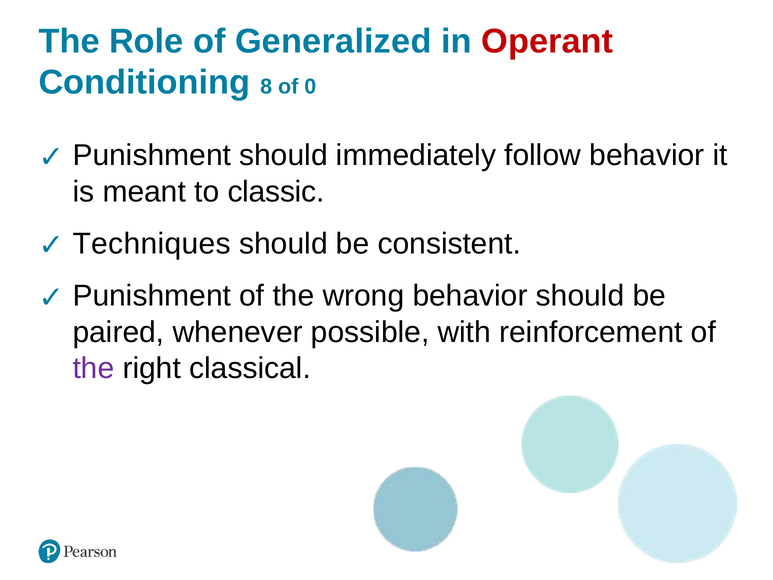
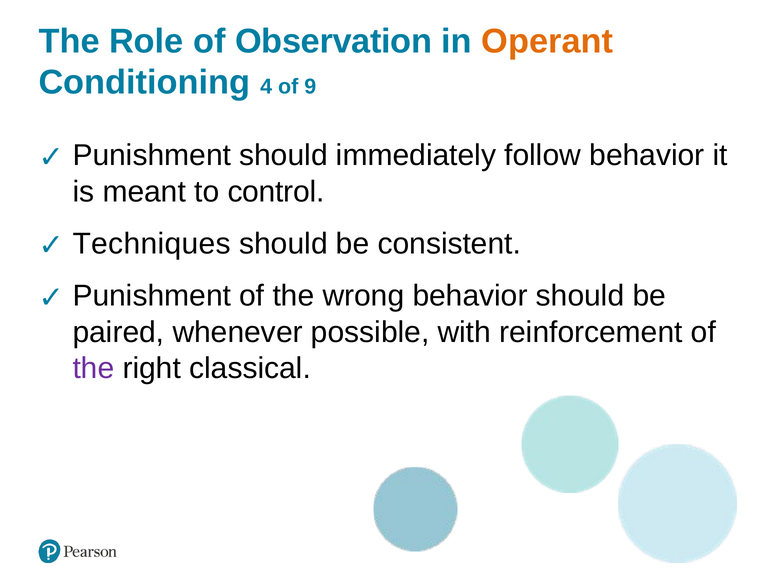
Generalized: Generalized -> Observation (334, 41)
Operant colour: red -> orange (547, 41)
8: 8 -> 4 (266, 87)
0: 0 -> 9 (310, 87)
classic: classic -> control (276, 192)
